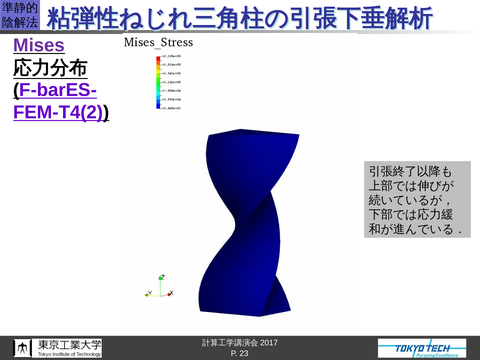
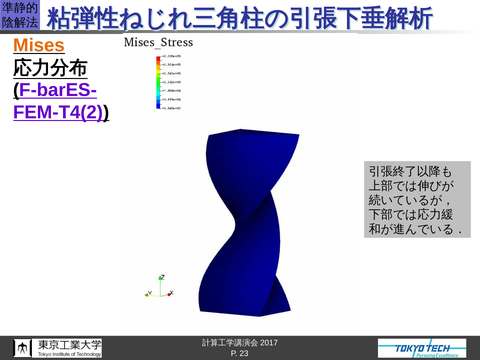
Mises colour: purple -> orange (39, 45)
